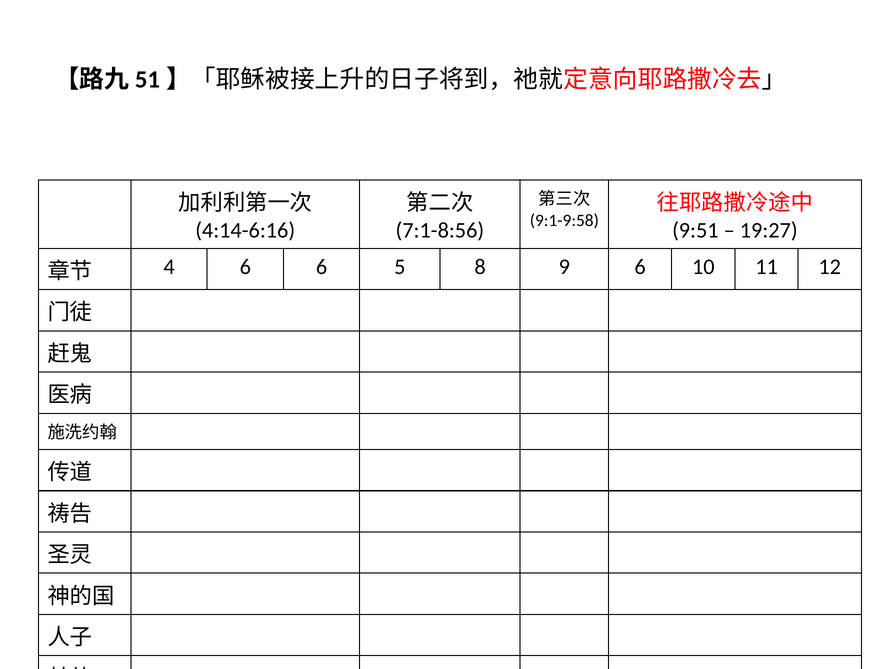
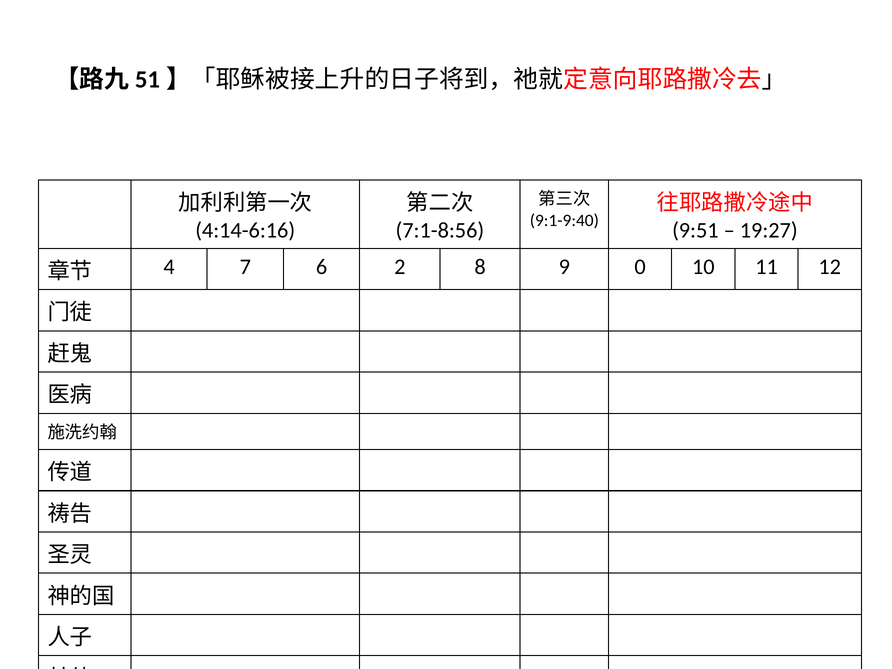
9:1-9:58: 9:1-9:58 -> 9:1-9:40 (564, 221)
4 6: 6 -> 7 (245, 267)
5: 5 -> 2 (400, 267)
9 6: 6 -> 0 (640, 267)
